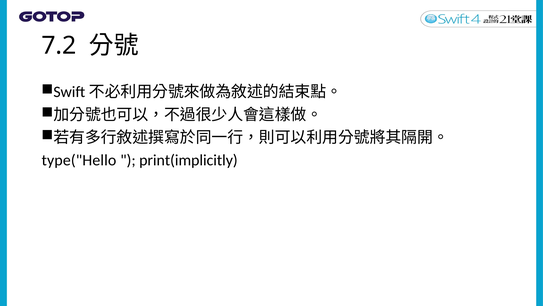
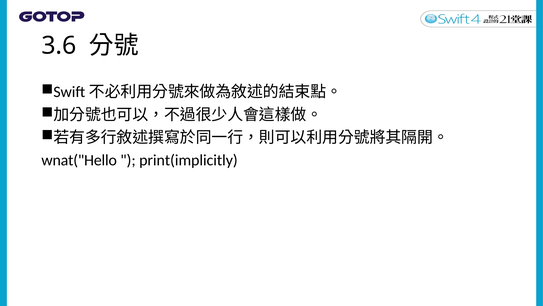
7.2: 7.2 -> 3.6 (59, 46)
type("Hello: type("Hello -> wnat("Hello (79, 160)
